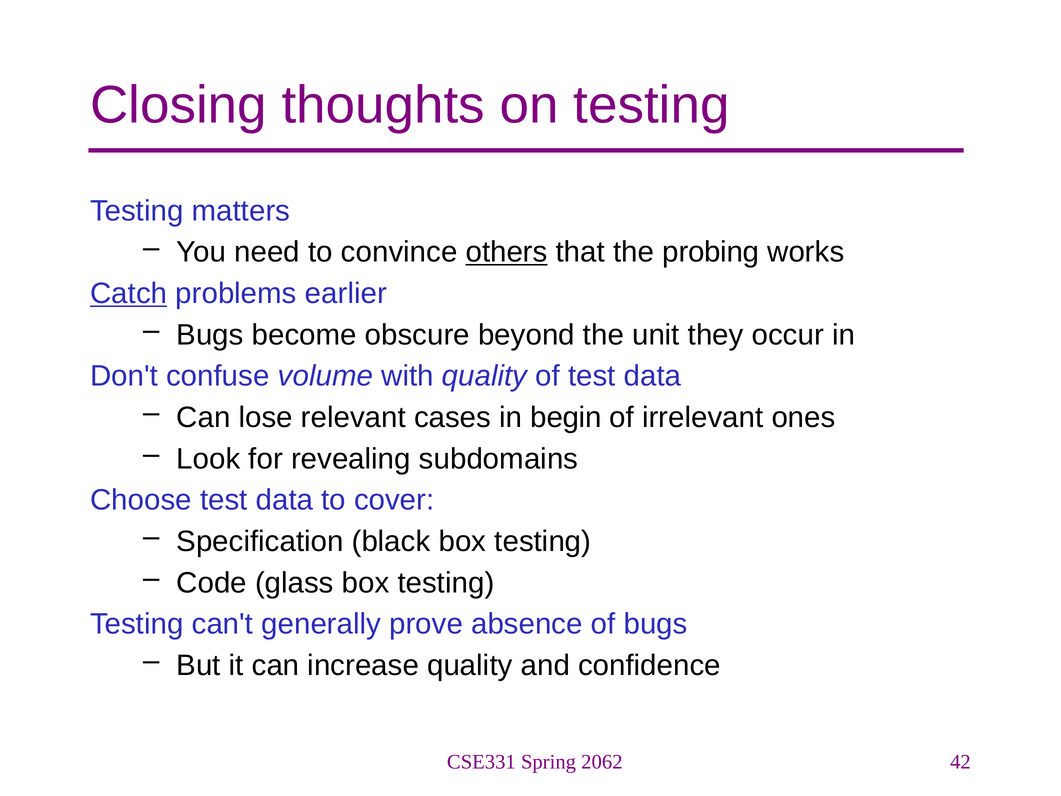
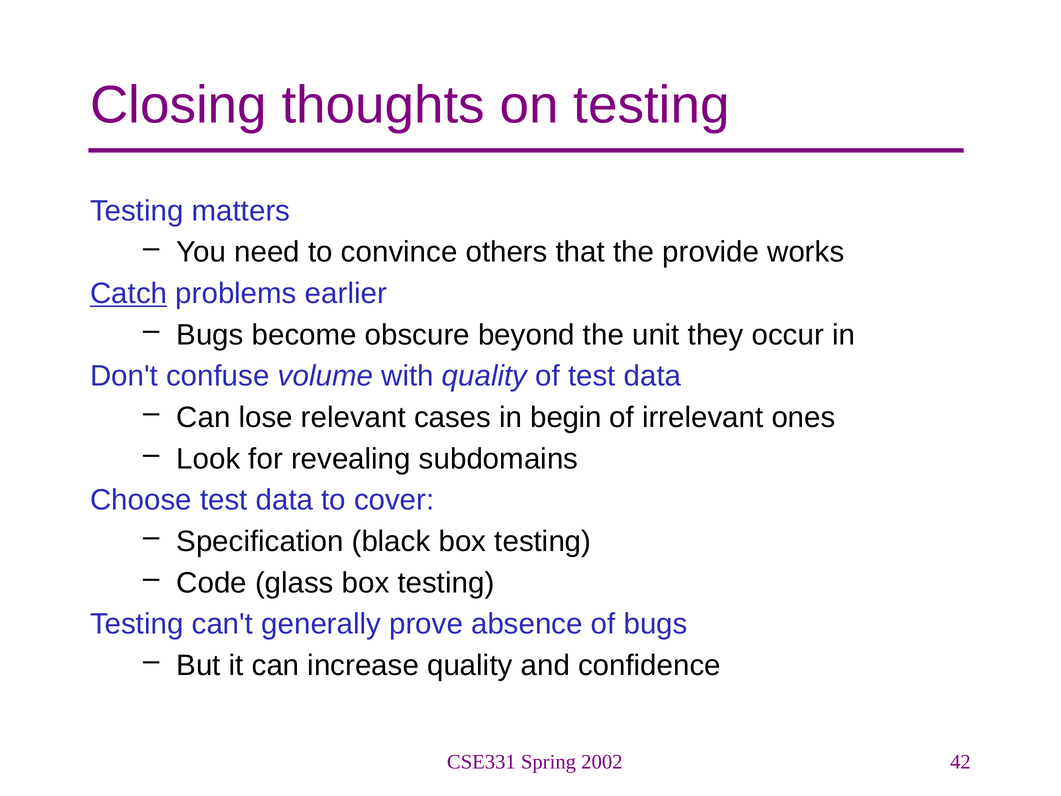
others underline: present -> none (507, 252)
probing: probing -> provide (711, 252)
2062: 2062 -> 2002 (602, 762)
